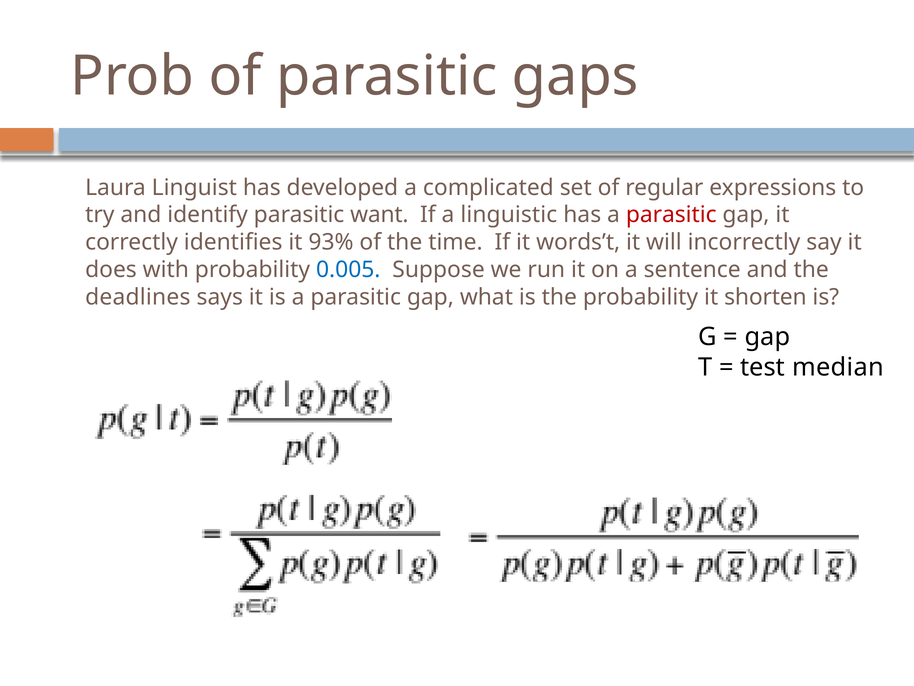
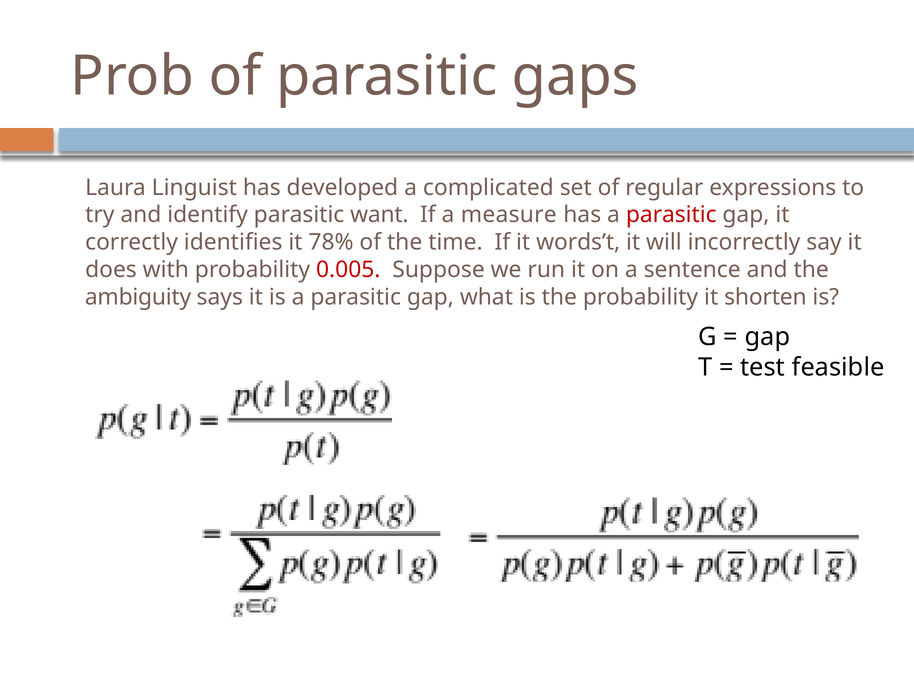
linguistic: linguistic -> measure (509, 215)
93%: 93% -> 78% (331, 242)
0.005 colour: blue -> red (348, 270)
deadlines: deadlines -> ambiguity (138, 297)
median: median -> feasible (838, 367)
